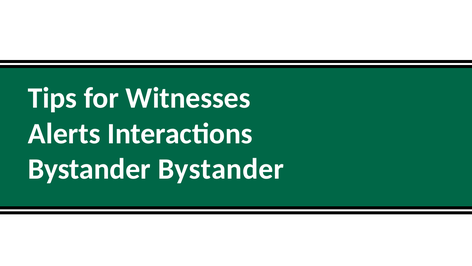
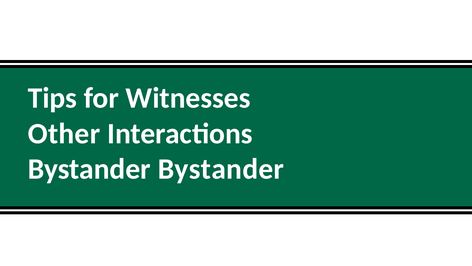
Alerts: Alerts -> Other (64, 133)
